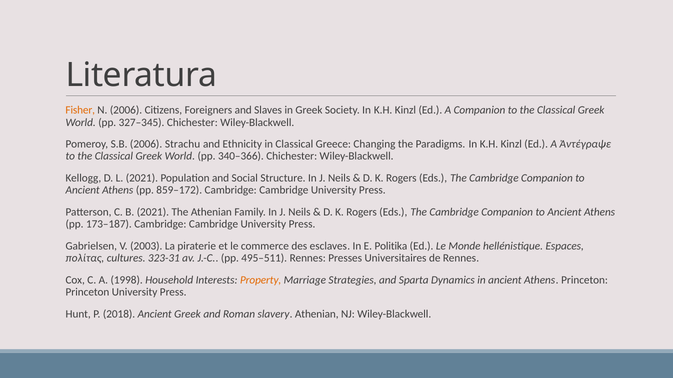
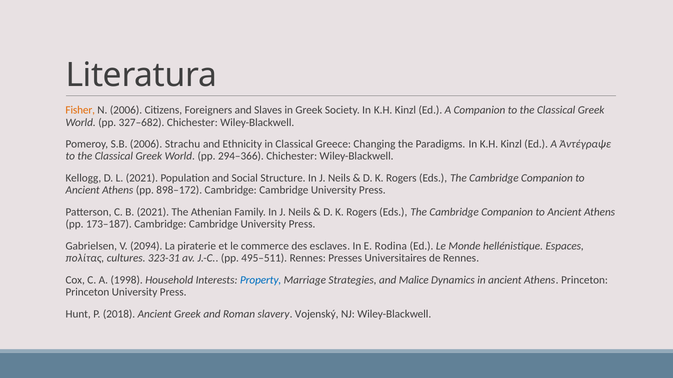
327–345: 327–345 -> 327–682 (142, 122)
340–366: 340–366 -> 294–366 (241, 157)
859–172: 859–172 -> 898–172 (179, 191)
2003: 2003 -> 2094 (146, 246)
Politika: Politika -> Rodina (391, 246)
Property colour: orange -> blue (261, 280)
Sparta: Sparta -> Malice (414, 280)
slavery Athenian: Athenian -> Vojenský (317, 315)
